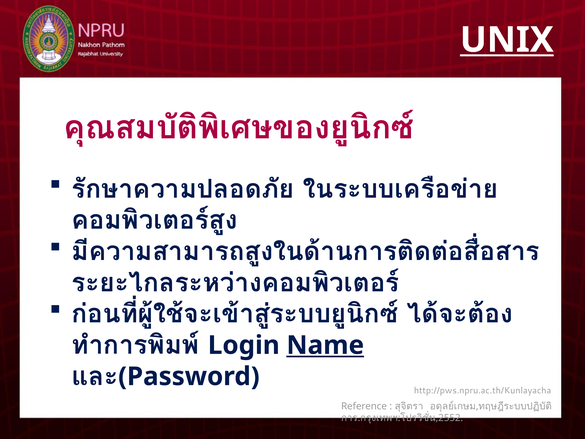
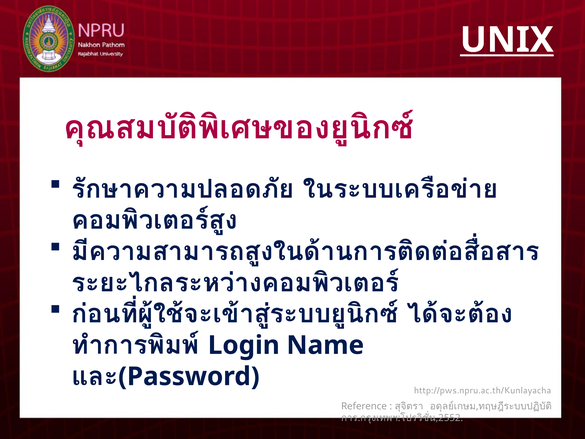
Name underline: present -> none (325, 345)
